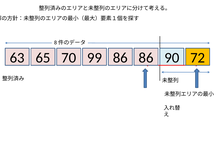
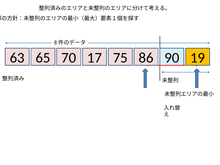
99: 99 -> 17 (95, 58)
70 86: 86 -> 75 (120, 58)
72: 72 -> 19 (198, 58)
